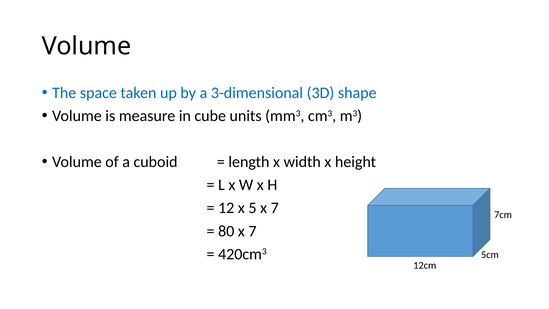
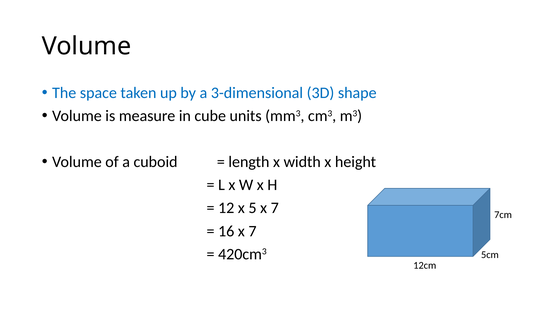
80: 80 -> 16 (226, 231)
